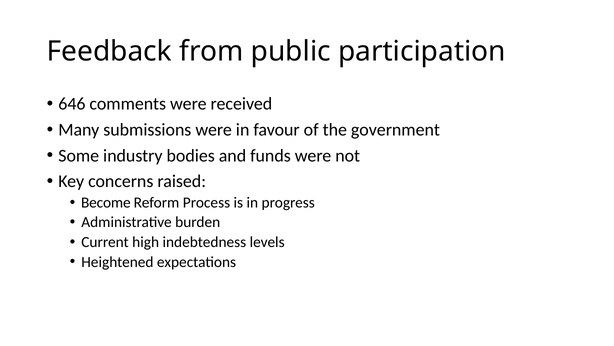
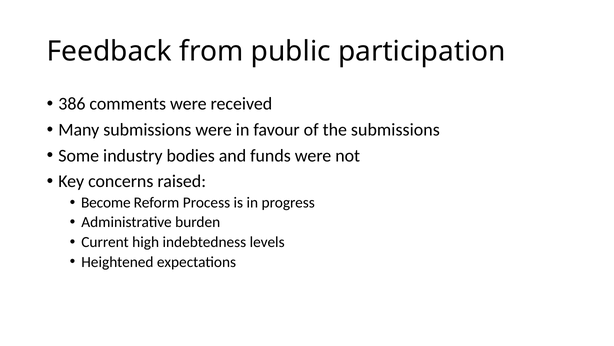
646: 646 -> 386 (72, 104)
the government: government -> submissions (395, 130)
